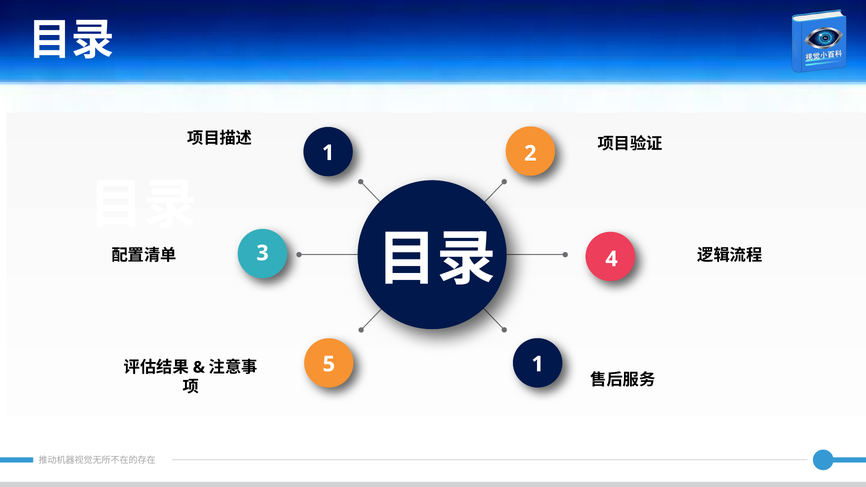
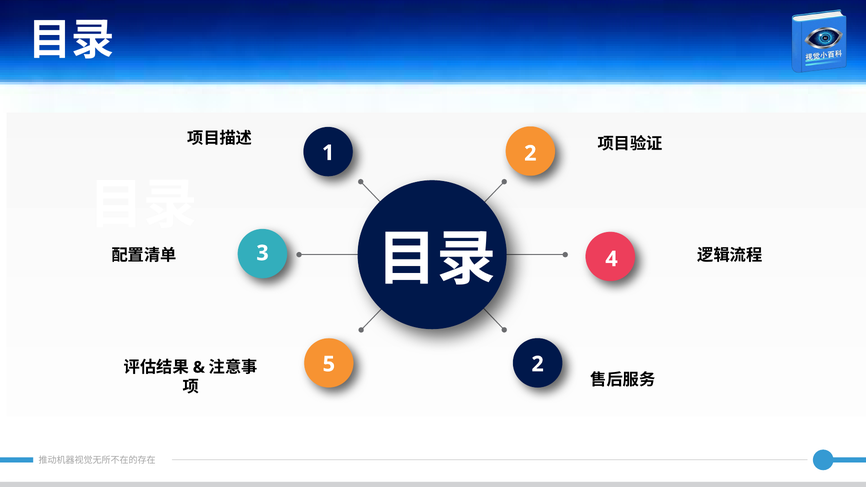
5 1: 1 -> 2 (538, 364)
